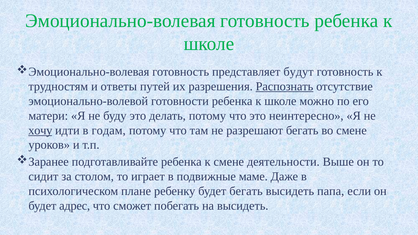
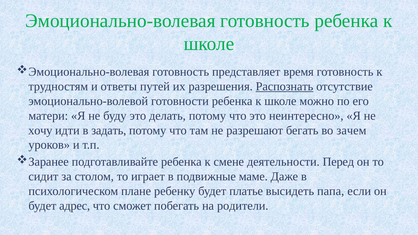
будут: будут -> время (299, 72)
хочу underline: present -> none (40, 130)
годам: годам -> задать (109, 130)
во смене: смене -> зачем (351, 130)
Выше: Выше -> Перед (338, 162)
будет бегать: бегать -> платье (246, 191)
на высидеть: высидеть -> родители (243, 206)
